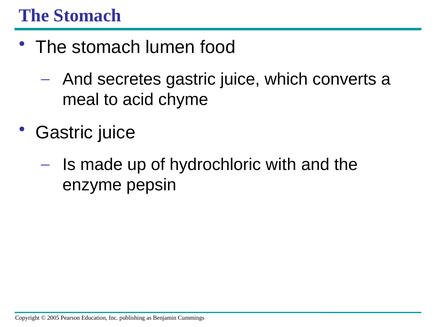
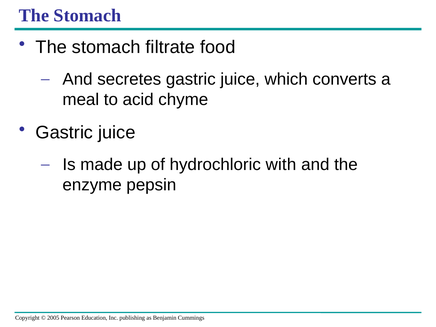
lumen: lumen -> filtrate (170, 47)
